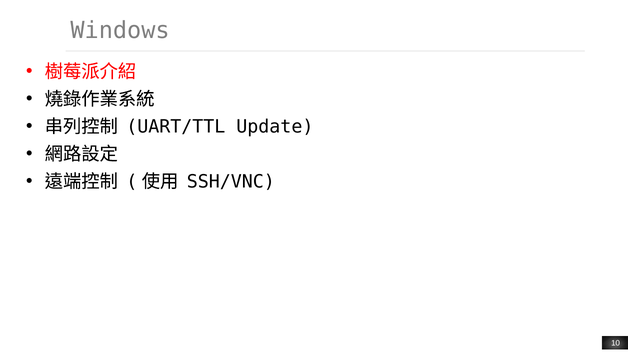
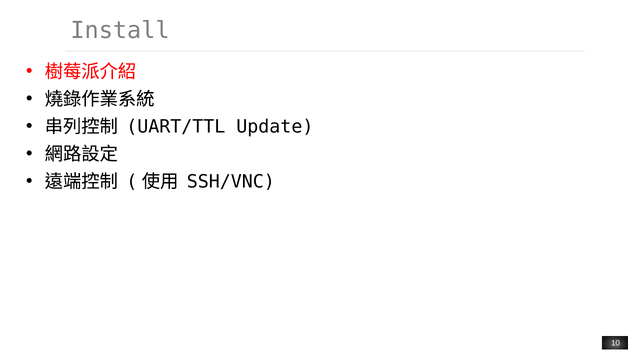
Windows: Windows -> Install (120, 31)
